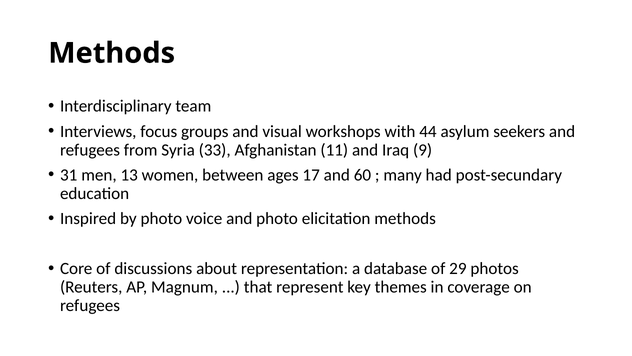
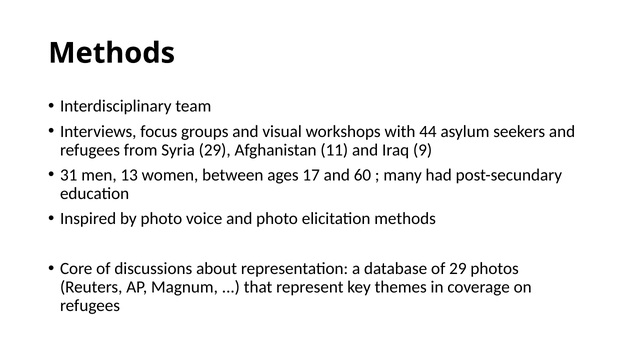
Syria 33: 33 -> 29 (215, 150)
